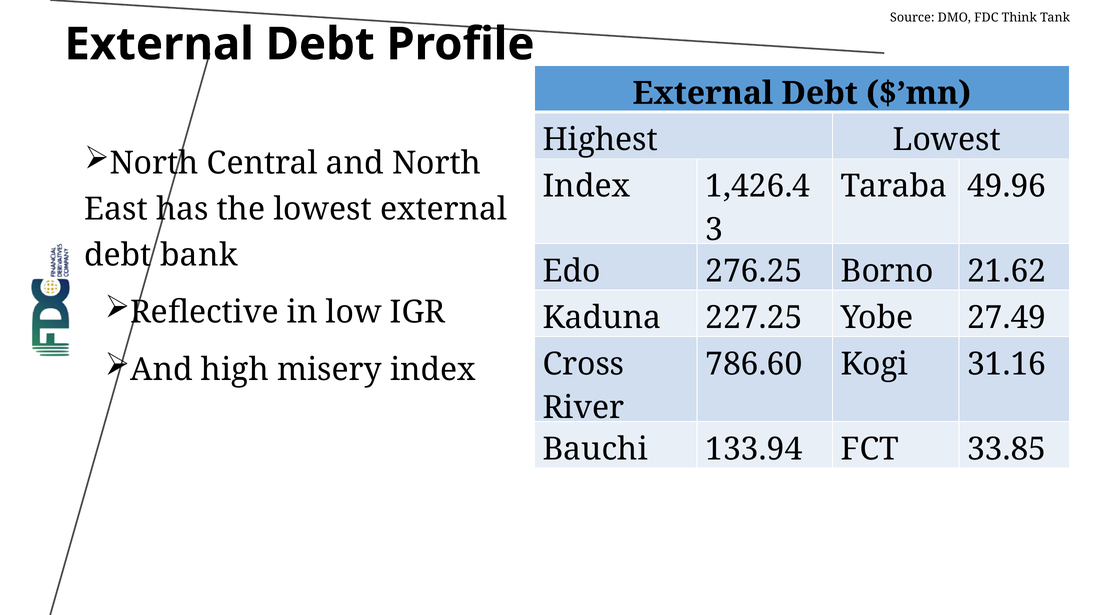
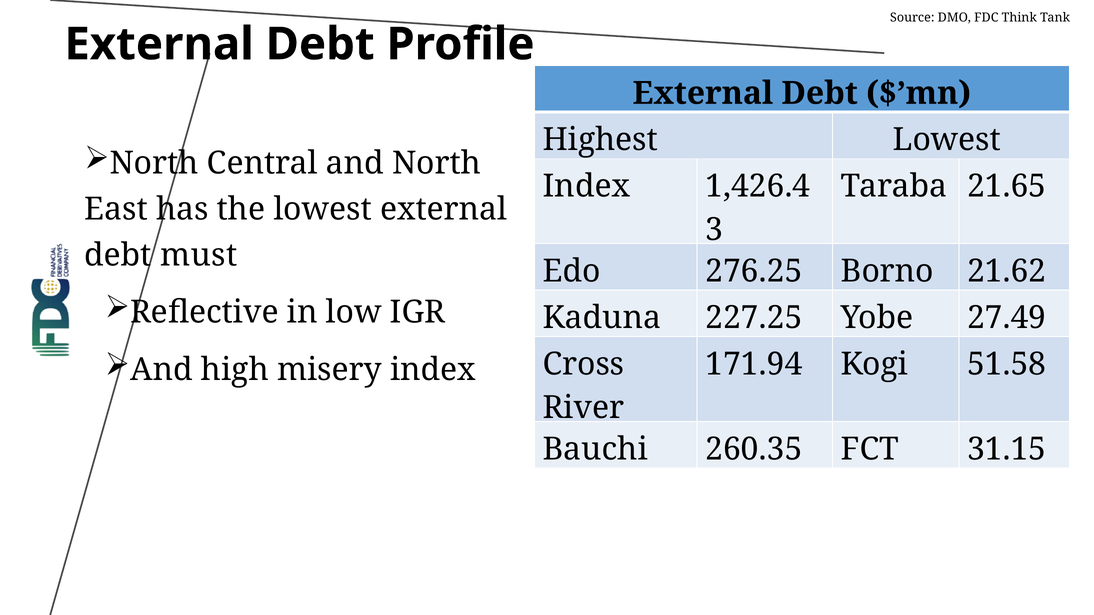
49.96: 49.96 -> 21.65 (1007, 186)
bank: bank -> must (199, 255)
786.60: 786.60 -> 171.94 (754, 364)
31.16: 31.16 -> 51.58 (1007, 364)
133.94: 133.94 -> 260.35 (754, 449)
33.85: 33.85 -> 31.15 (1007, 449)
